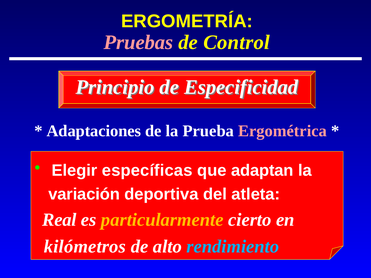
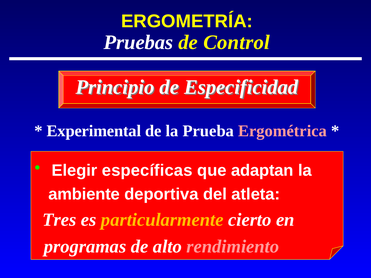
Pruebas colour: pink -> white (138, 42)
Adaptaciones: Adaptaciones -> Experimental (94, 131)
variación: variación -> ambiente (84, 194)
Real: Real -> Tres (59, 220)
kilómetros: kilómetros -> programas (85, 247)
rendimiento colour: light blue -> pink (233, 247)
